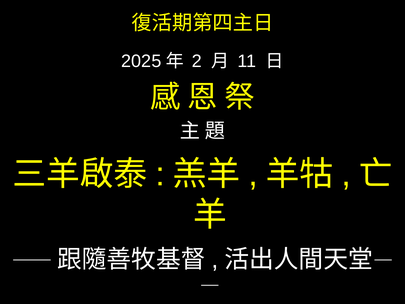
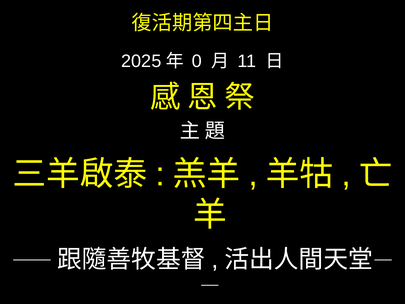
2: 2 -> 0 (197, 61)
